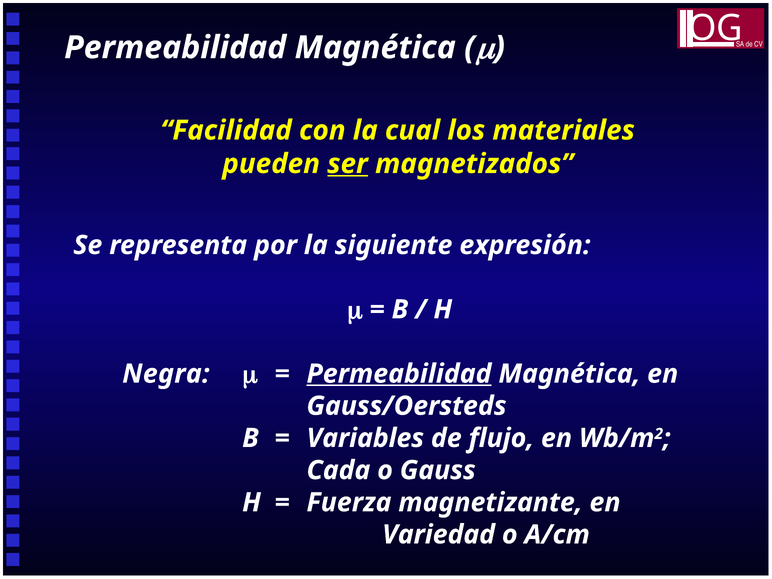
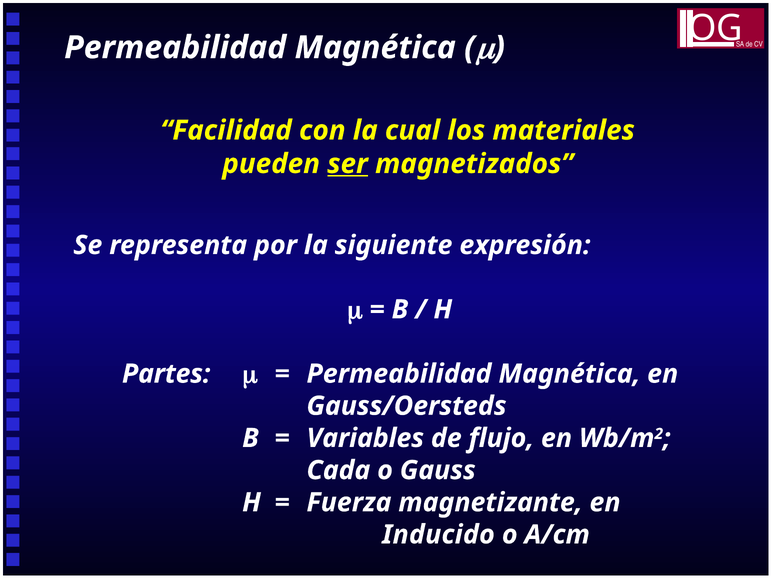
Negra: Negra -> Partes (166, 374)
Permeabilidad underline: present -> none (399, 374)
Variedad: Variedad -> Inducido (438, 535)
